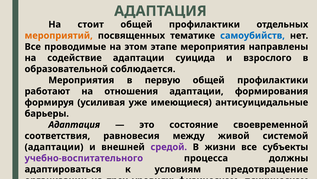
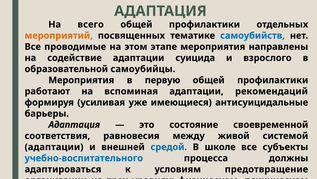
стоит: стоит -> всего (91, 24)
соблюдается: соблюдается -> самоубийцы (143, 69)
отношения: отношения -> вспоминая (131, 91)
формирования: формирования -> рекомендаций (272, 91)
средой colour: purple -> blue (169, 146)
жизни: жизни -> школе (220, 146)
учебно-воспитательного colour: purple -> blue (84, 158)
